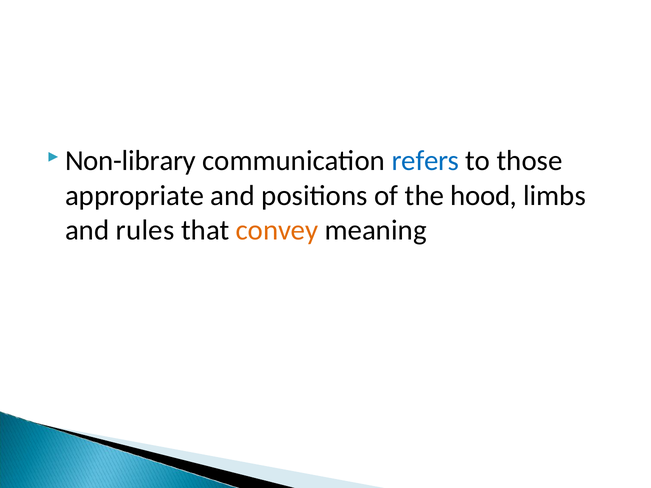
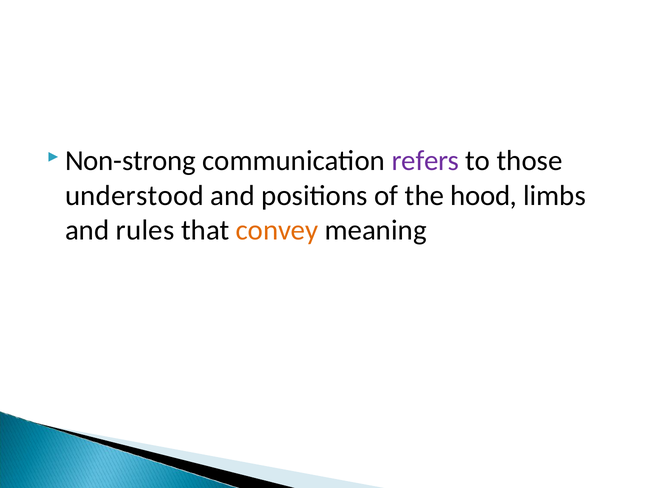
Non-library: Non-library -> Non-strong (131, 161)
refers colour: blue -> purple (425, 161)
appropriate: appropriate -> understood (134, 196)
